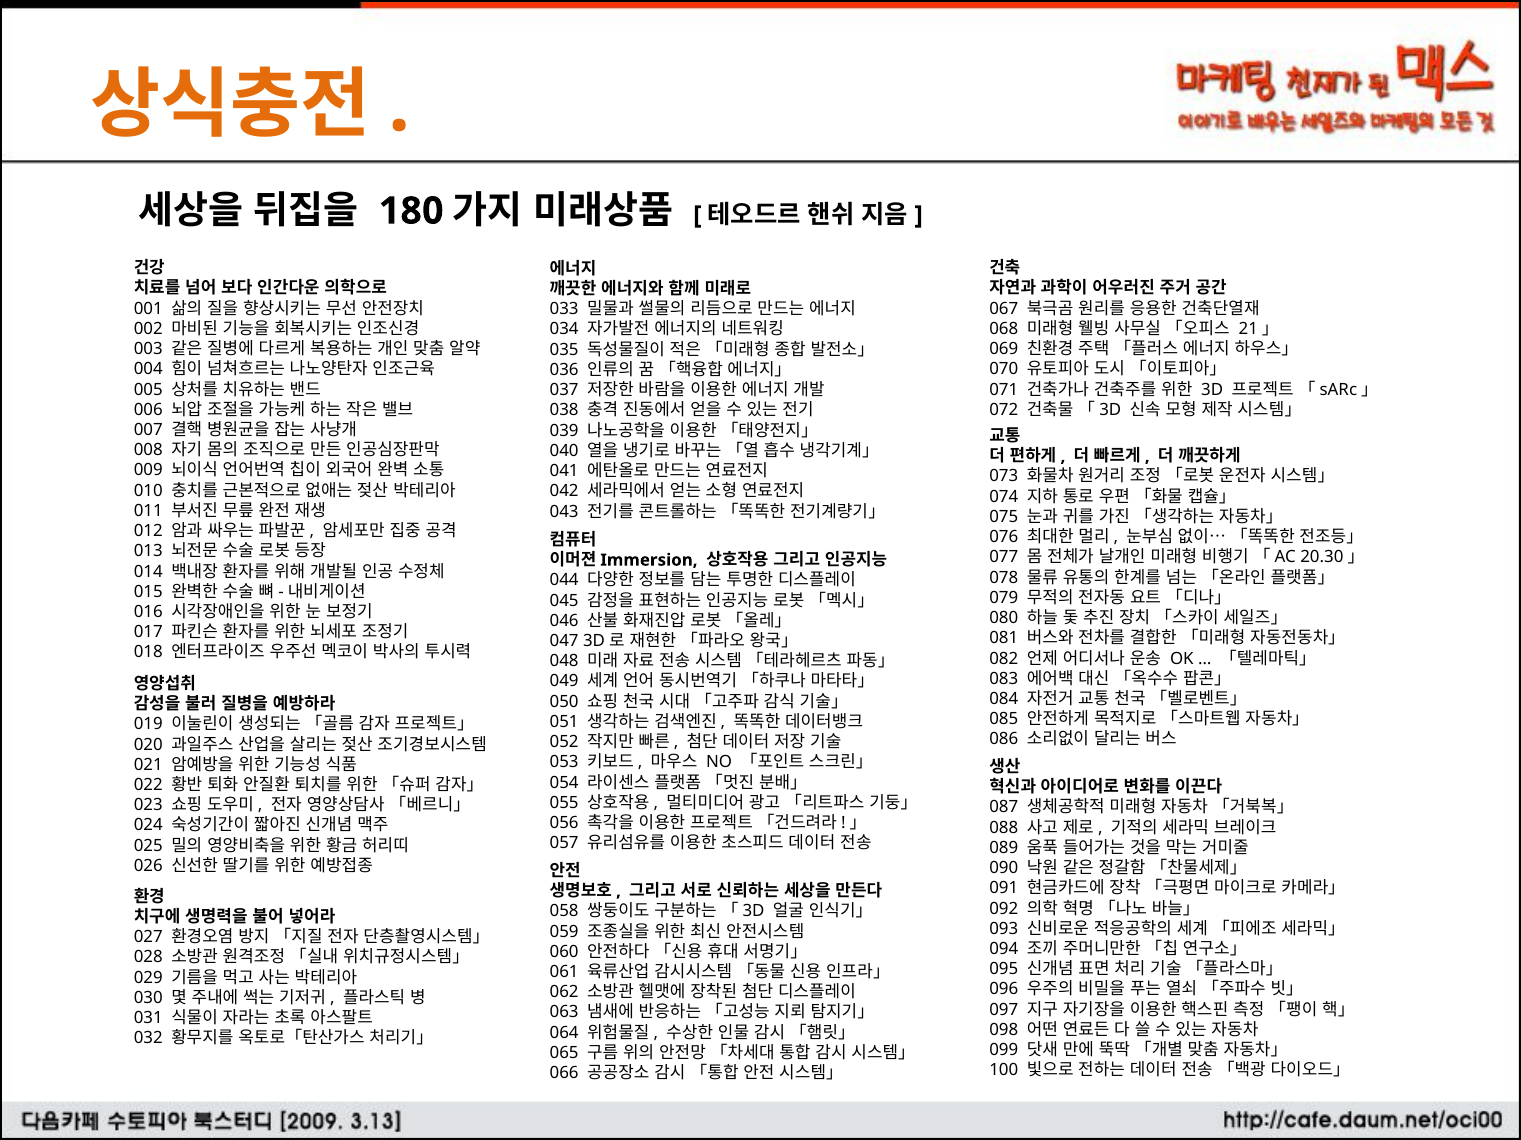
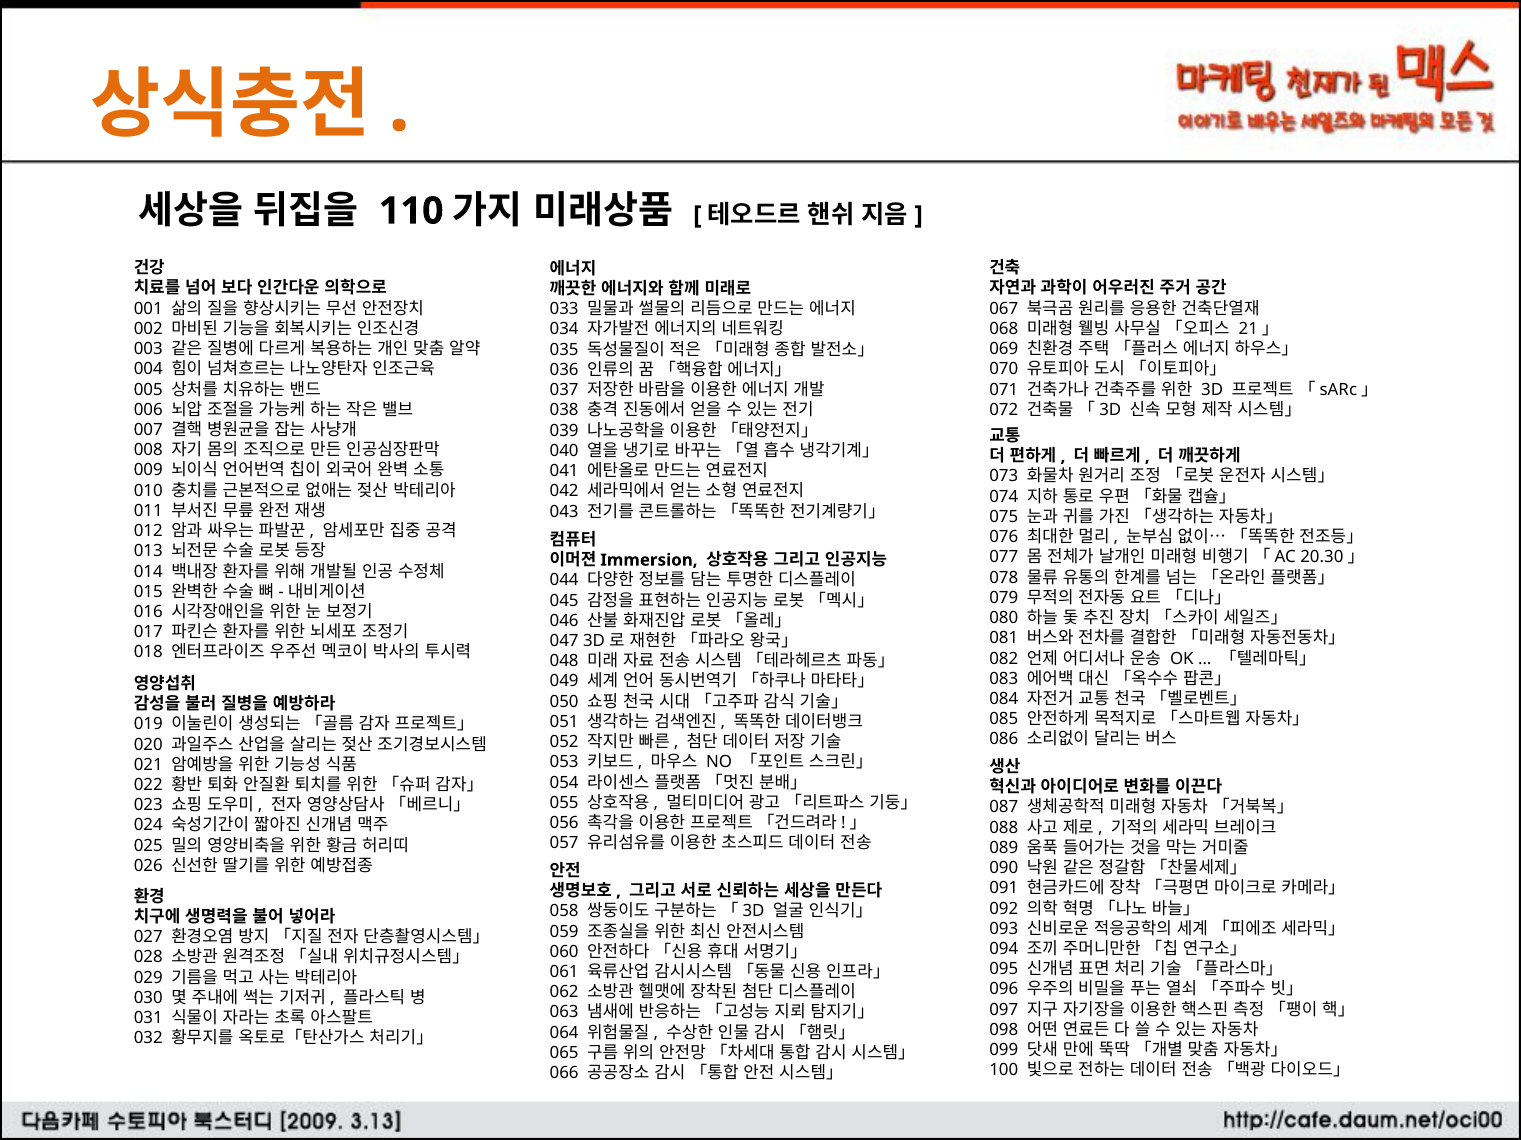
180: 180 -> 110 (411, 211)
